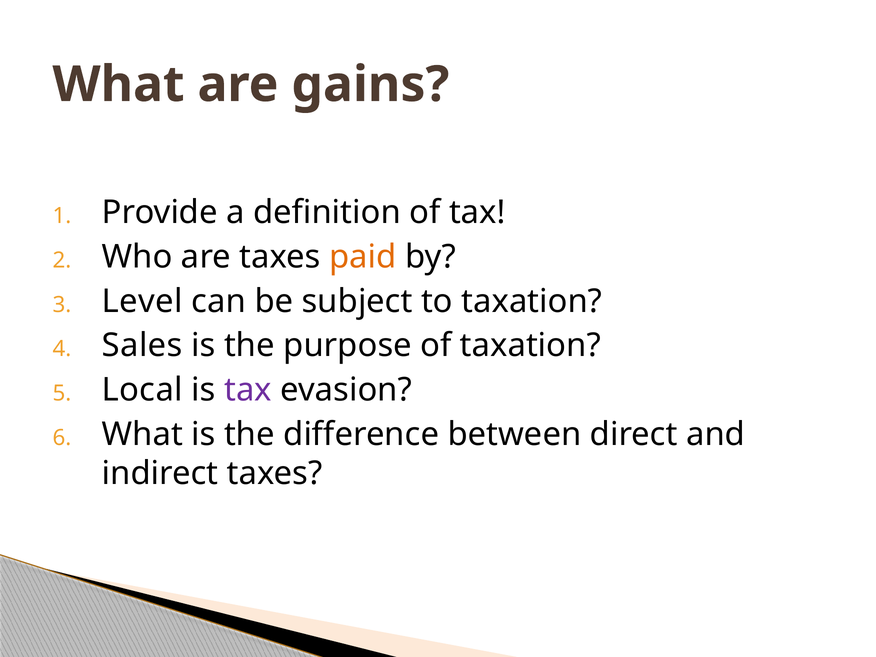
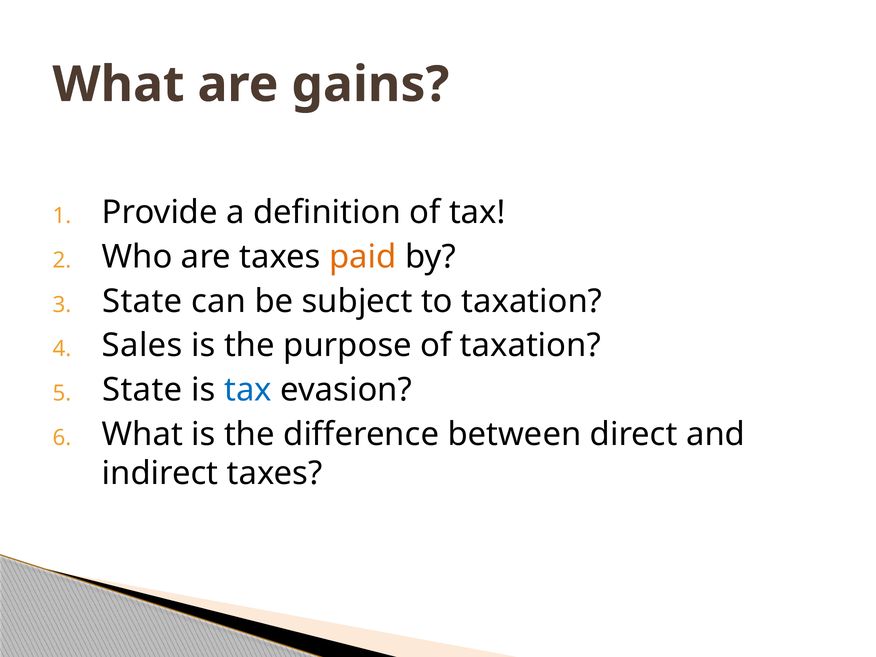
Level: Level -> State (142, 301)
Local: Local -> State (142, 390)
tax colour: purple -> blue (248, 390)
